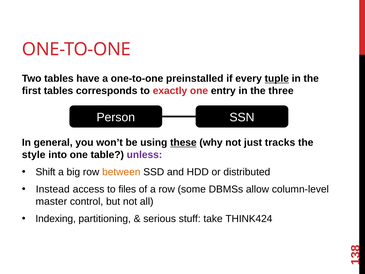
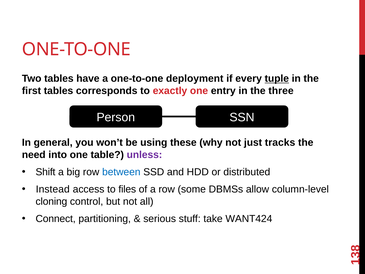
preinstalled: preinstalled -> deployment (195, 79)
these underline: present -> none (183, 142)
style: style -> need (34, 155)
between colour: orange -> blue (121, 172)
master: master -> cloning (51, 201)
Indexing: Indexing -> Connect (56, 219)
THINK424: THINK424 -> WANT424 (249, 219)
